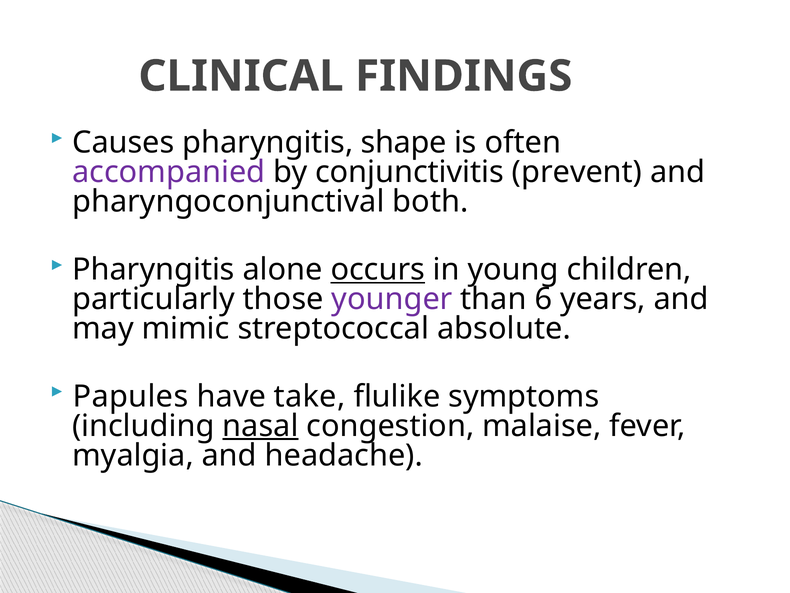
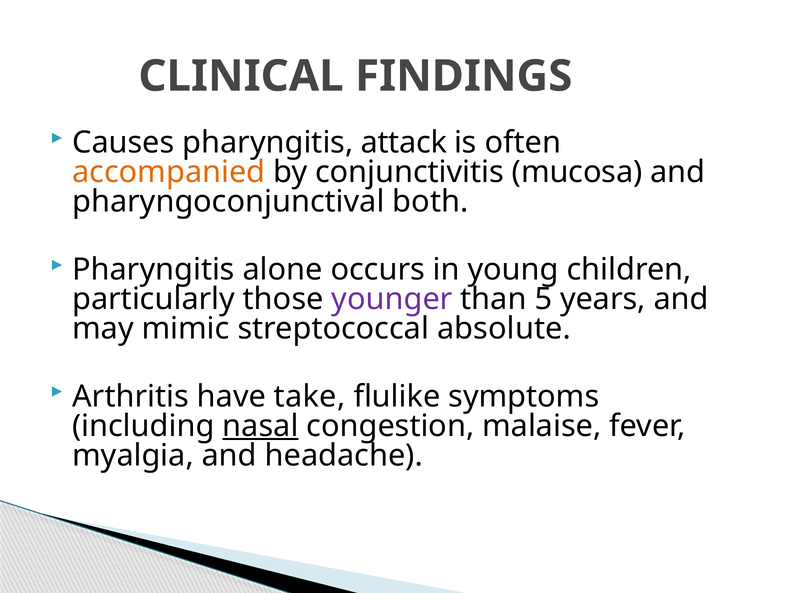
shape: shape -> attack (404, 142)
accompanied colour: purple -> orange (169, 172)
prevent: prevent -> mucosa (577, 172)
occurs underline: present -> none (378, 269)
6: 6 -> 5 (543, 299)
Papules: Papules -> Arthritis (131, 396)
